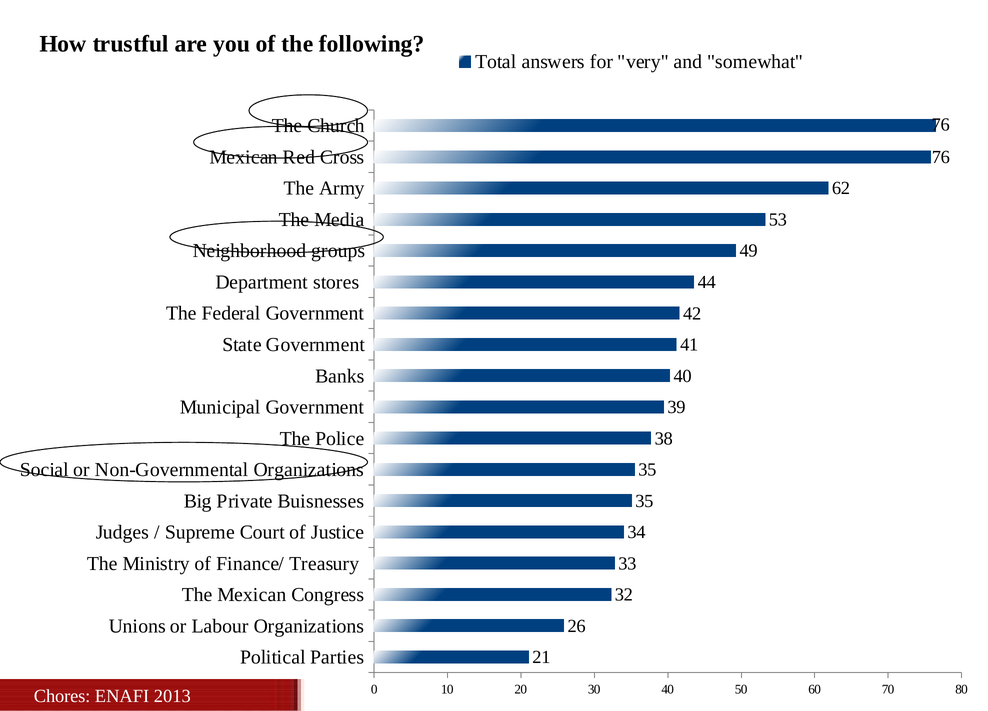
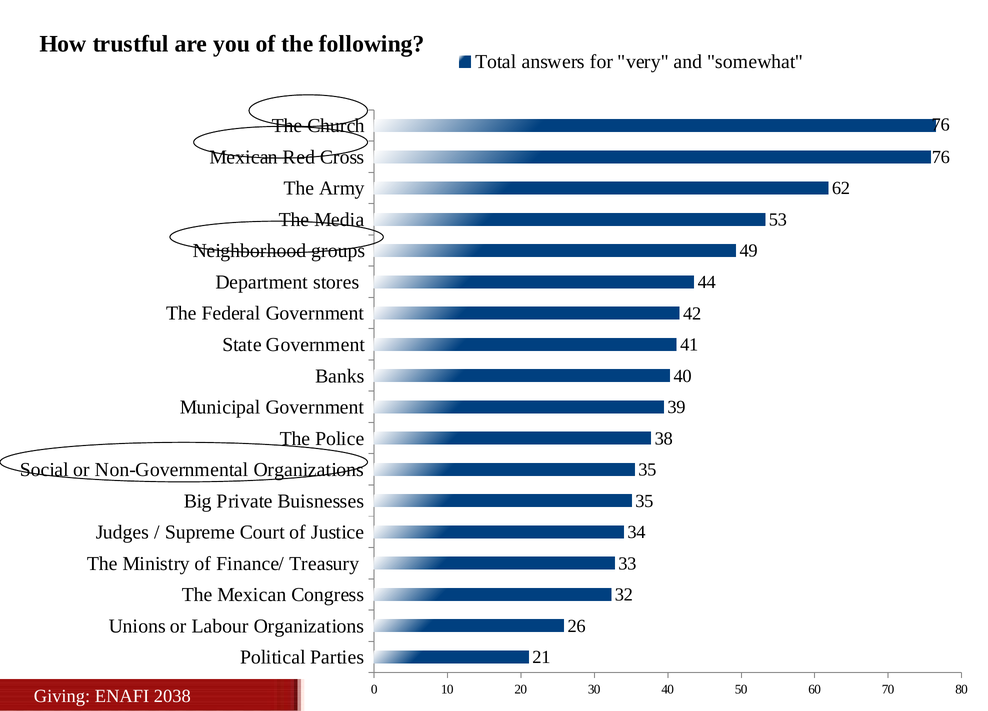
Chores: Chores -> Giving (62, 697)
2013: 2013 -> 2038 (172, 697)
